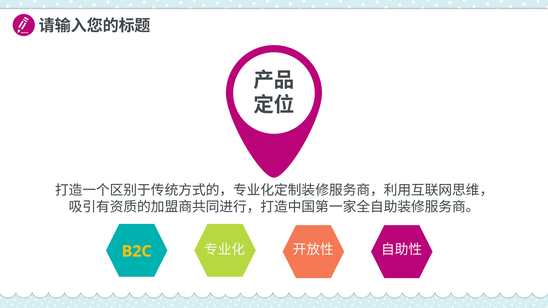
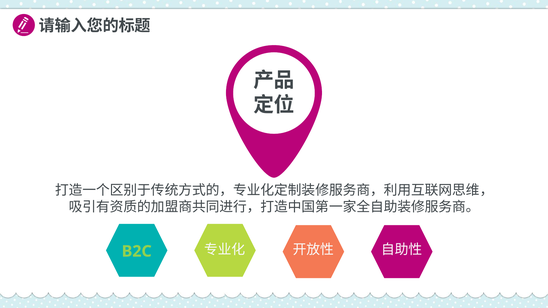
B2C colour: yellow -> light green (137, 251)
